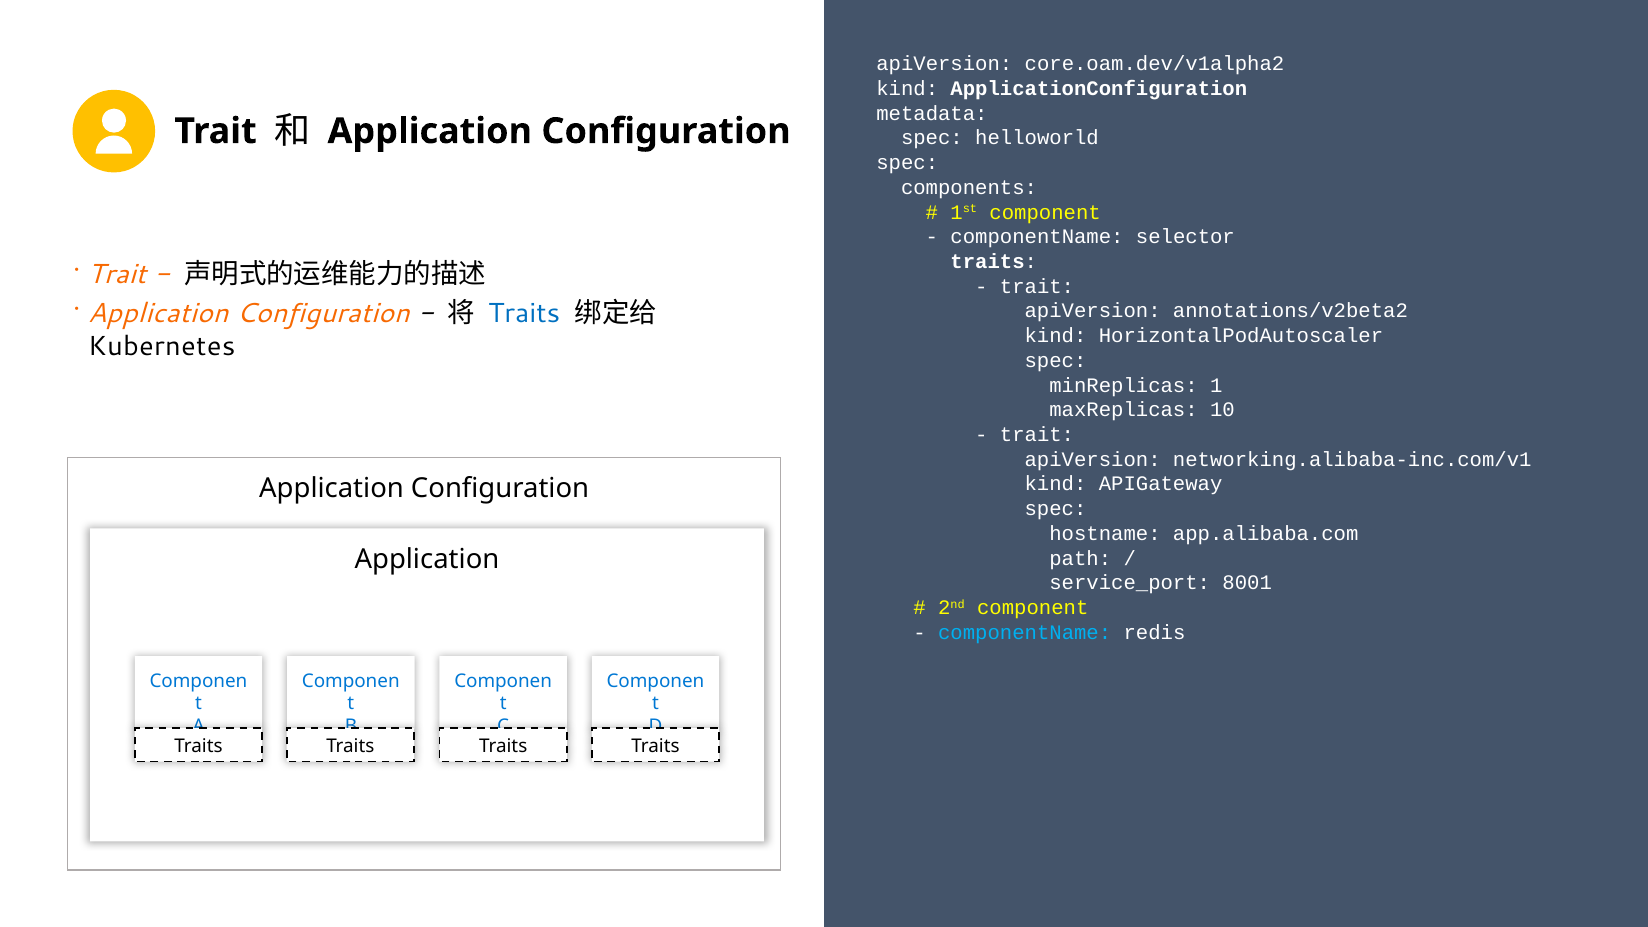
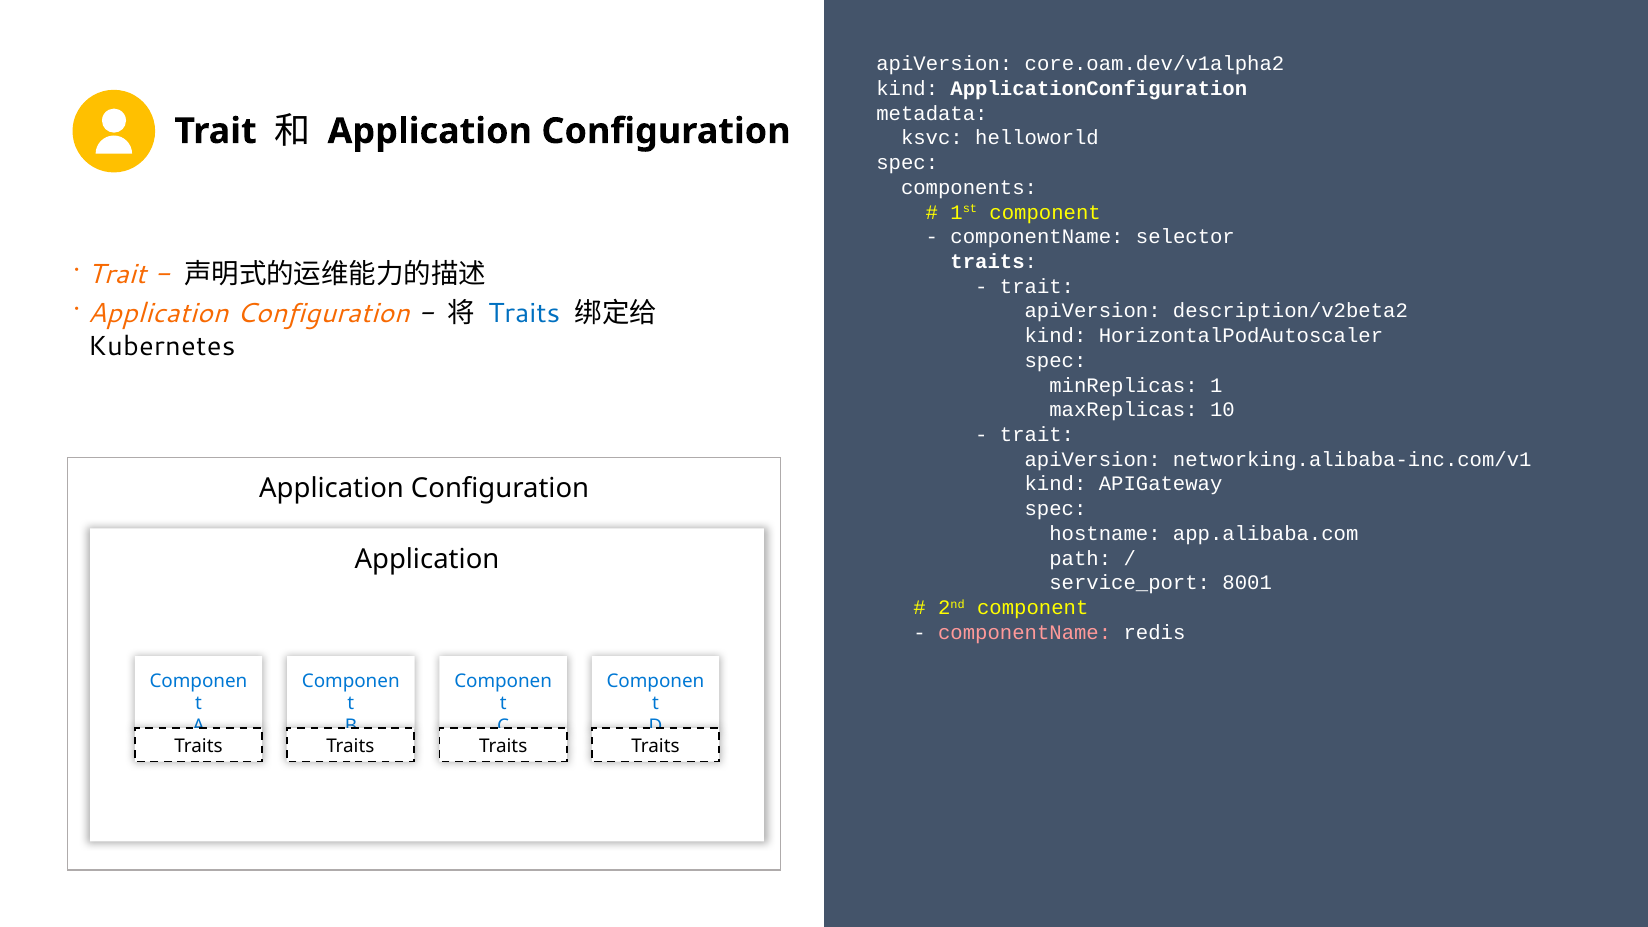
spec: spec -> ksvc (932, 138)
annotations/v2beta2: annotations/v2beta2 -> description/v2beta2 (1290, 311)
componentName colour: light blue -> pink (1025, 632)
